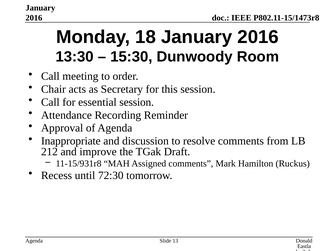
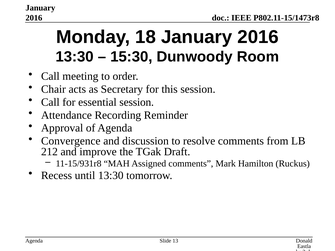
Inappropriate: Inappropriate -> Convergence (71, 141)
until 72:30: 72:30 -> 13:30 (111, 176)
